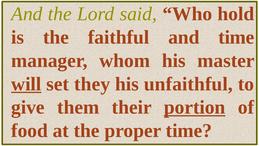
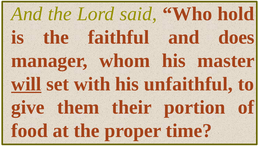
and time: time -> does (236, 37)
they: they -> with (92, 84)
portion underline: present -> none (195, 107)
